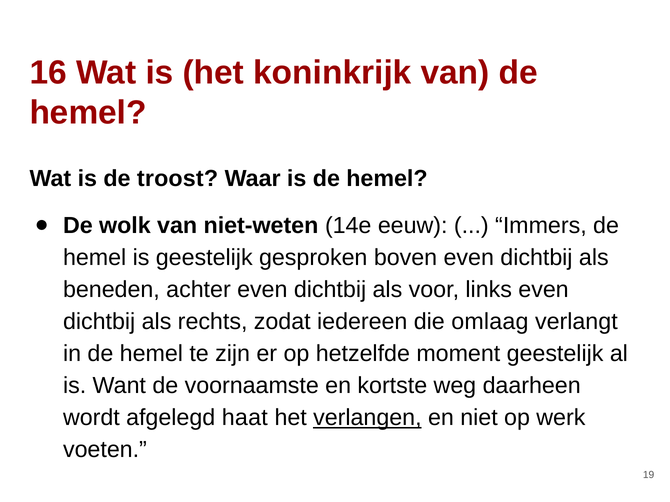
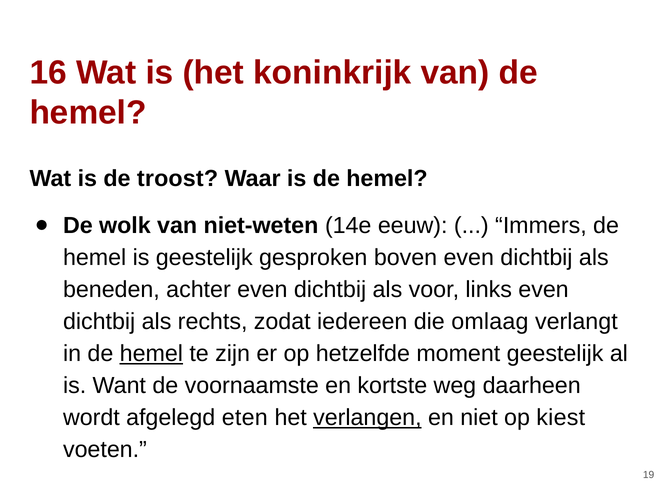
hemel underline: none -> present (151, 354)
haat: haat -> eten (245, 418)
werk: werk -> kiest (561, 418)
